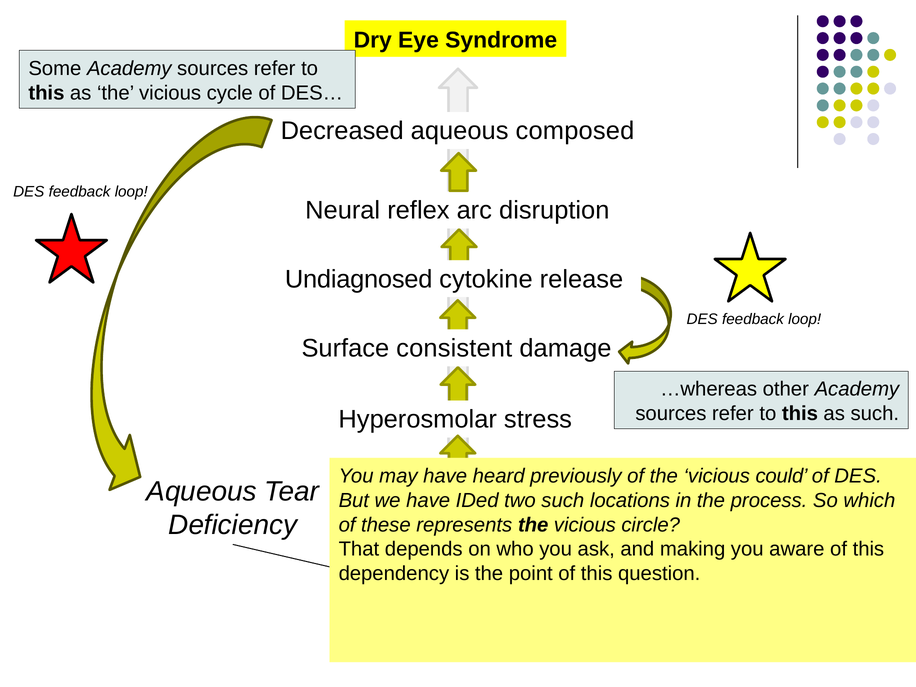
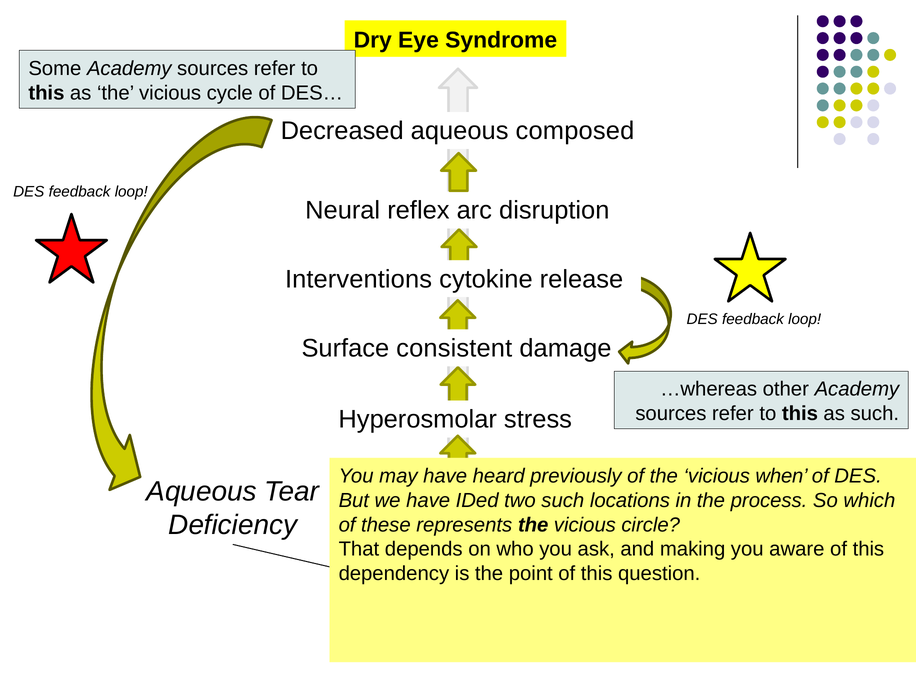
Undiagnosed: Undiagnosed -> Interventions (359, 279)
could: could -> when (782, 476)
